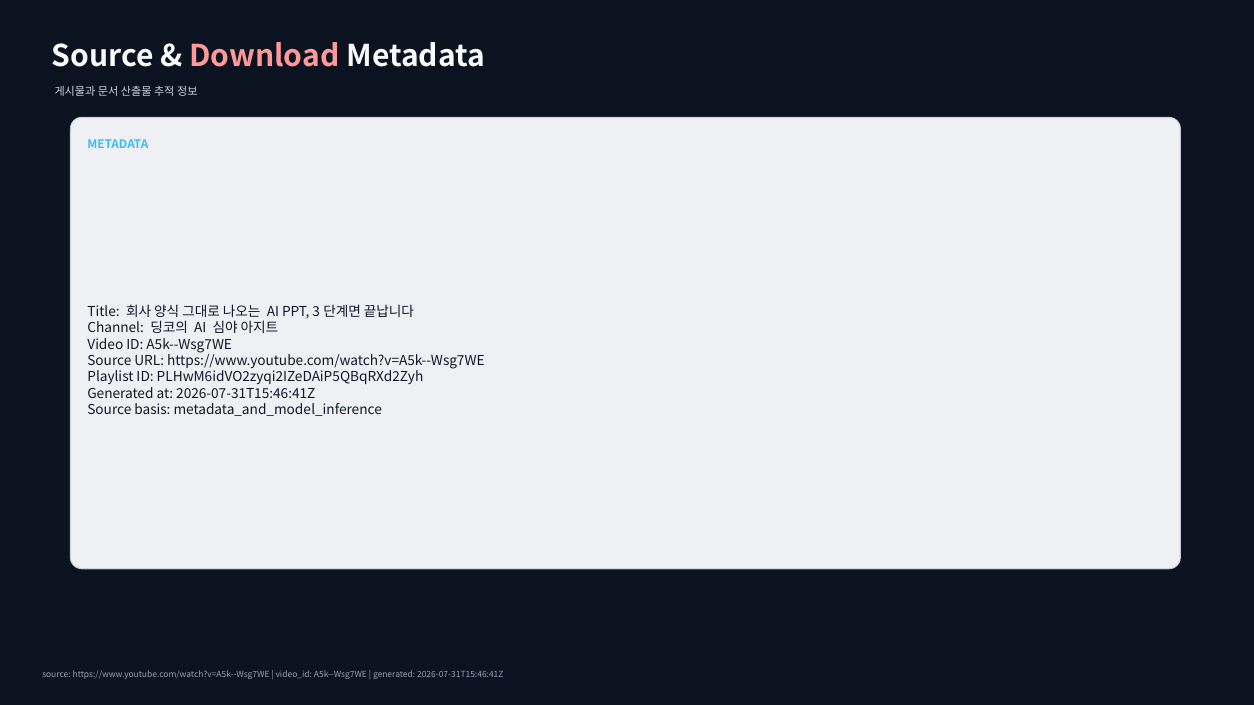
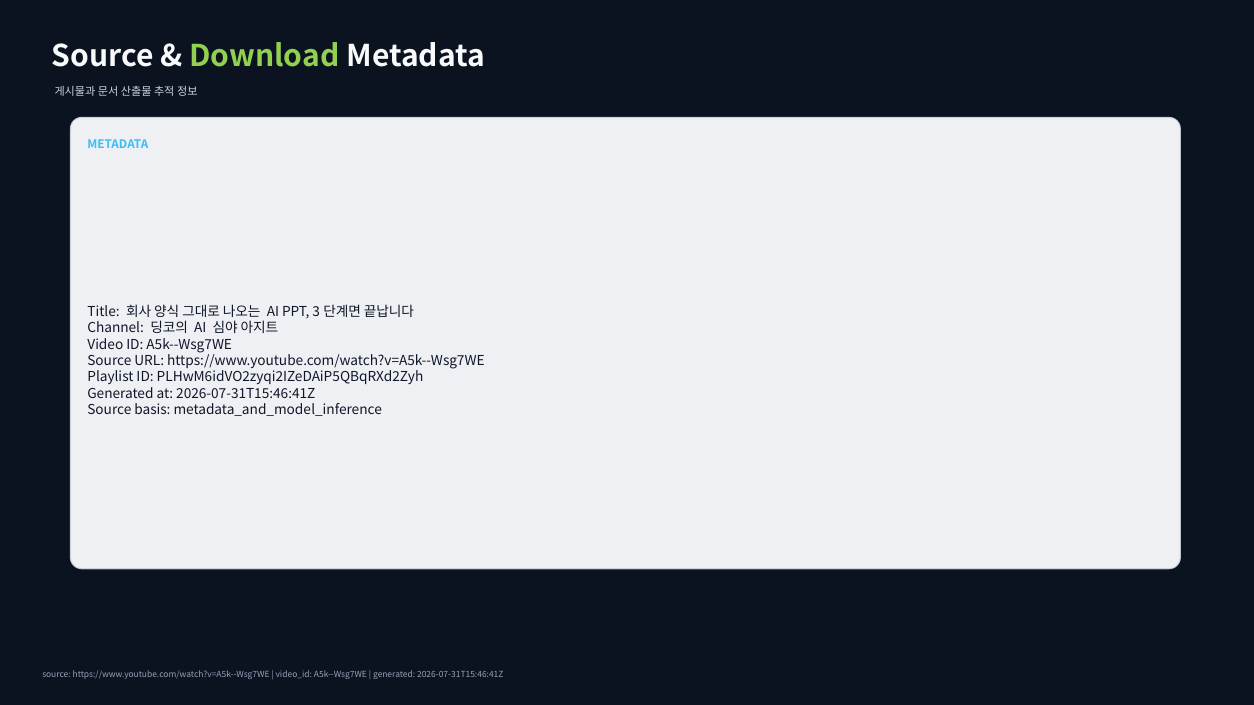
Download colour: pink -> light green (264, 56)
